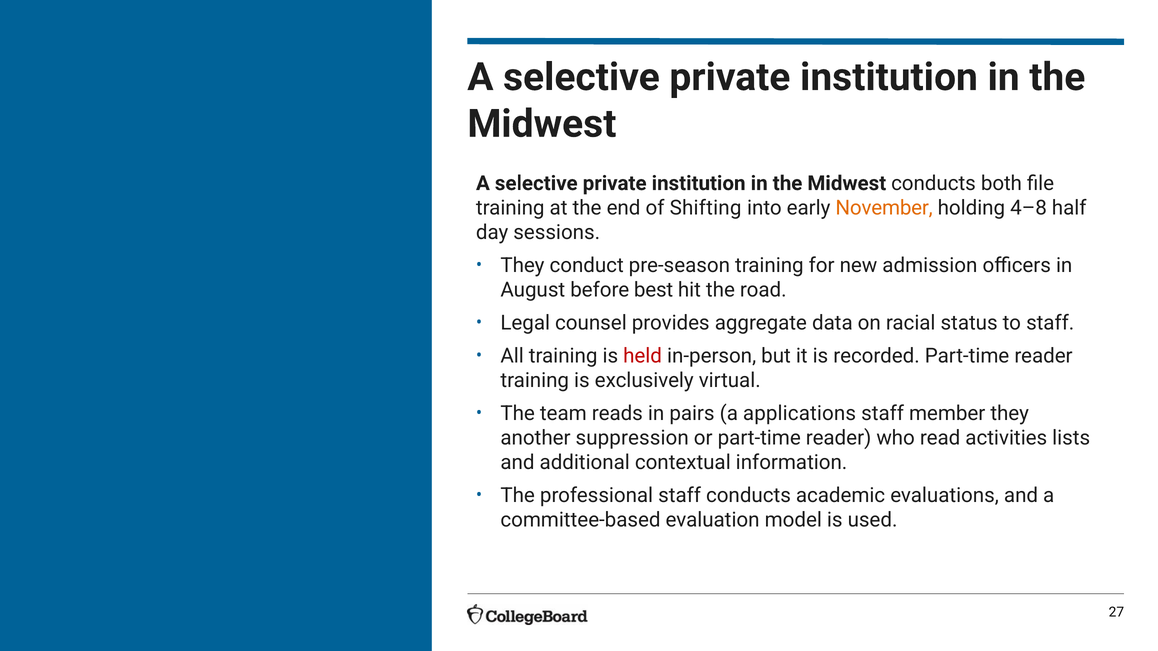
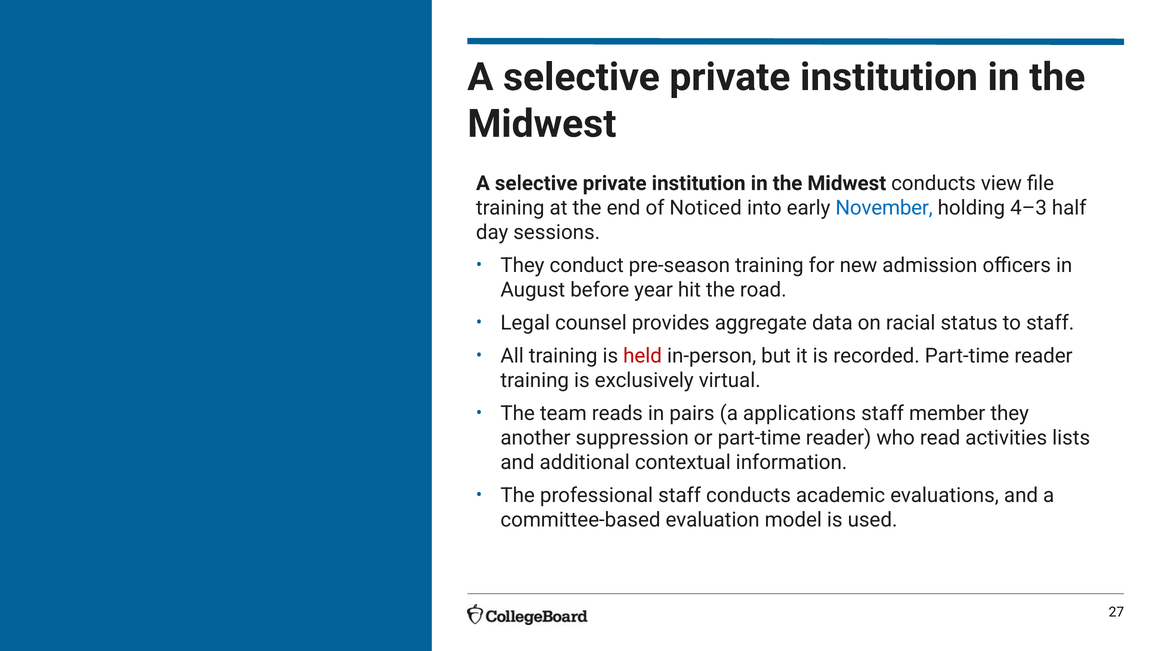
both: both -> view (1001, 183)
Shifting: Shifting -> Noticed (706, 208)
November colour: orange -> blue (884, 208)
4–8: 4–8 -> 4–3 (1029, 208)
best: best -> year (654, 290)
